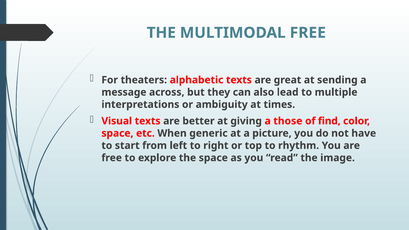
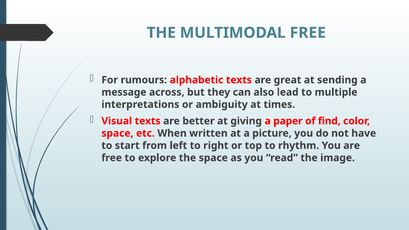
theaters: theaters -> rumours (144, 80)
those: those -> paper (288, 121)
generic: generic -> written (208, 133)
